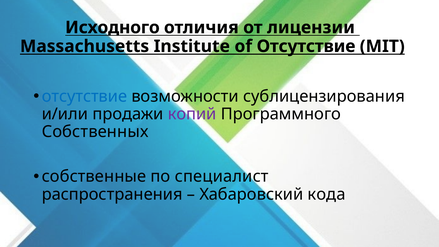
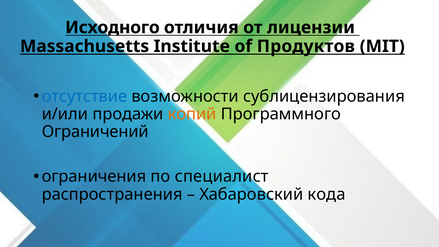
of Отсутствие: Отсутствие -> Продуктов (306, 46)
копий colour: purple -> orange (192, 114)
Собственных: Собственных -> Ограничений (95, 132)
собственные: собственные -> ограничения (94, 177)
